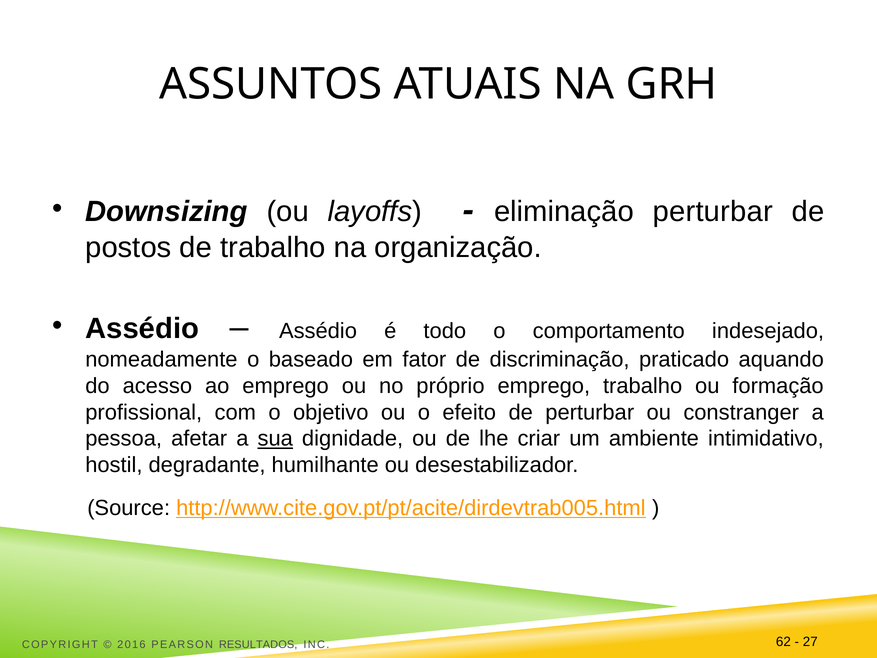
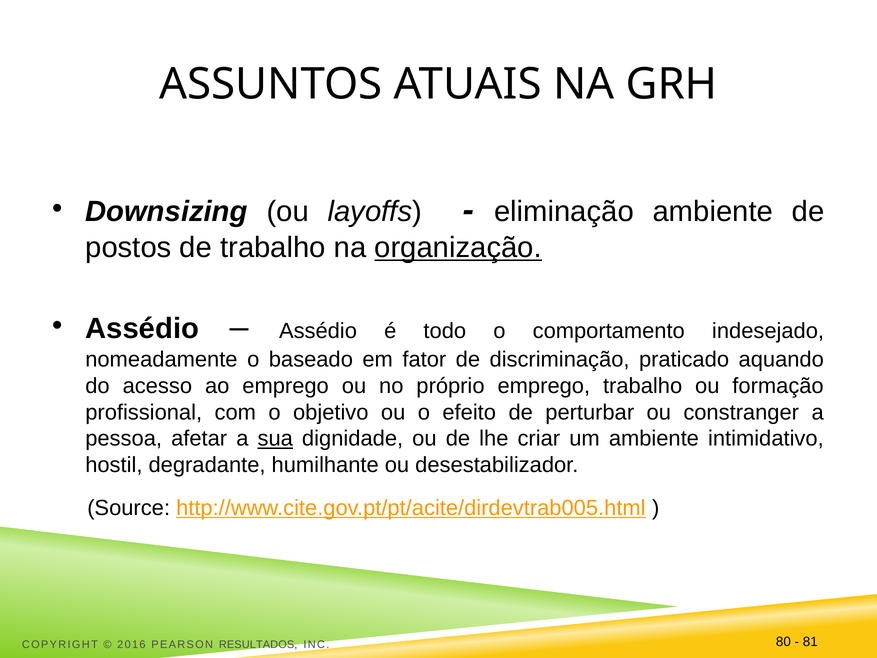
eliminação perturbar: perturbar -> ambiente (713, 211)
organização underline: none -> present (458, 248)
62: 62 -> 80 (783, 642)
27: 27 -> 81 (810, 642)
